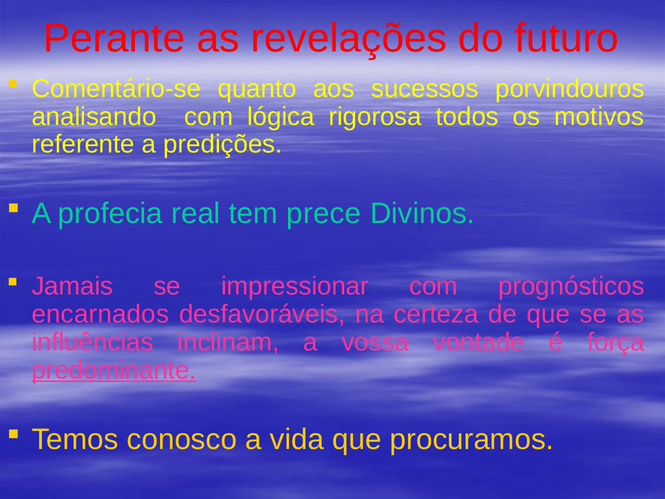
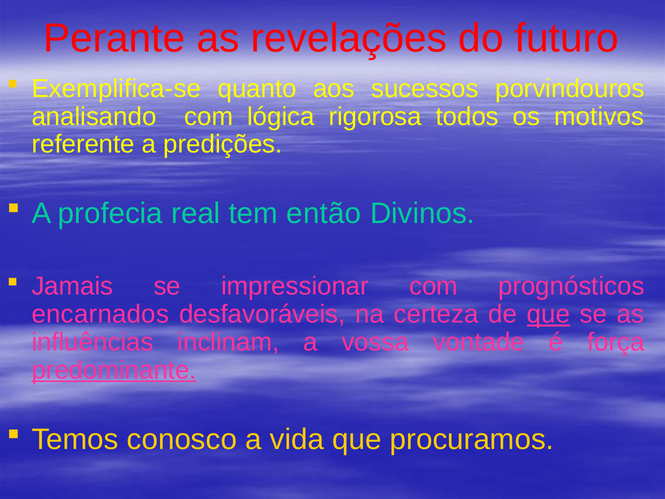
Comentário-se: Comentário-se -> Exemplifica-se (116, 88)
prece: prece -> então (324, 213)
que underline: none -> present (549, 314)
